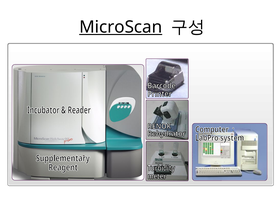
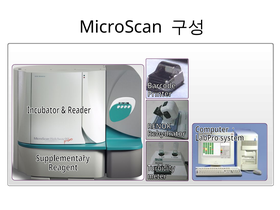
MicroScan underline: present -> none (121, 27)
